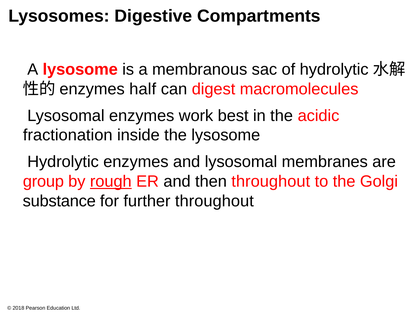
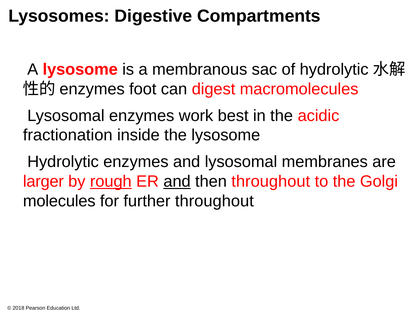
half: half -> foot (143, 89)
group: group -> larger (43, 181)
and underline: none -> present (177, 181)
substance: substance -> molecules (59, 201)
